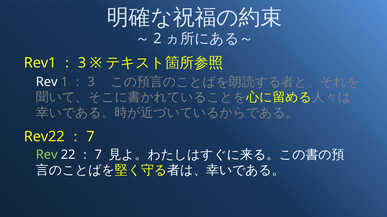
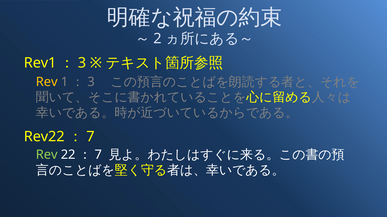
Rev colour: white -> yellow (47, 82)
